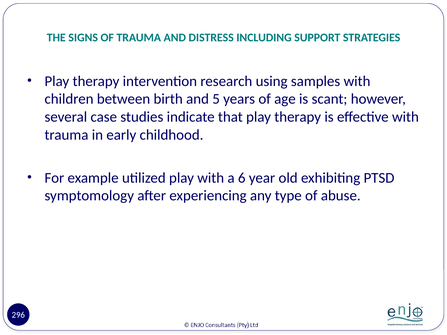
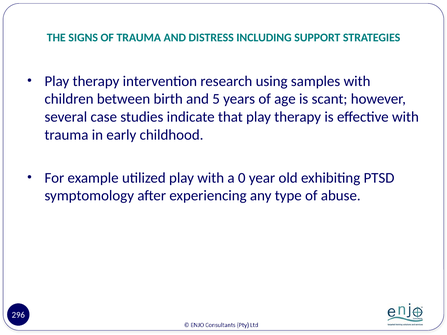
6: 6 -> 0 (242, 178)
